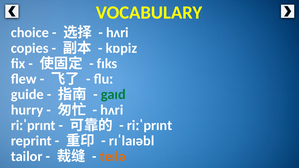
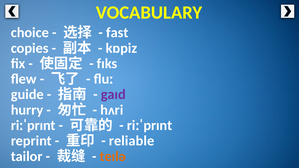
hʌri: hʌri -> fast (117, 33)
gaɪd colour: green -> purple (113, 95)
rɪˈlaɪəbl: rɪˈlaɪəbl -> reliable (132, 141)
